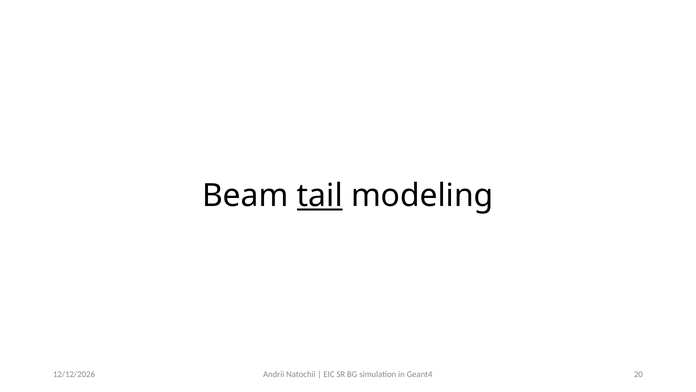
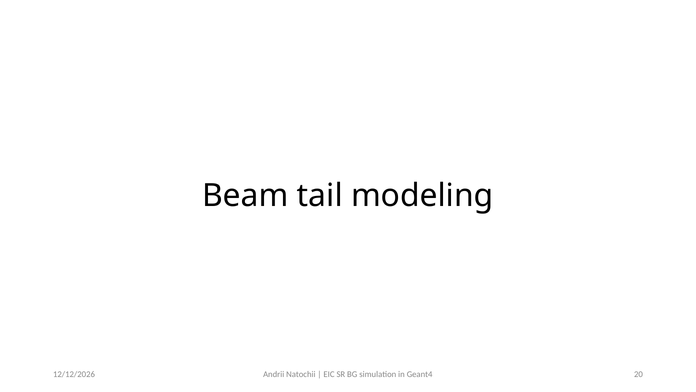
tail underline: present -> none (320, 196)
